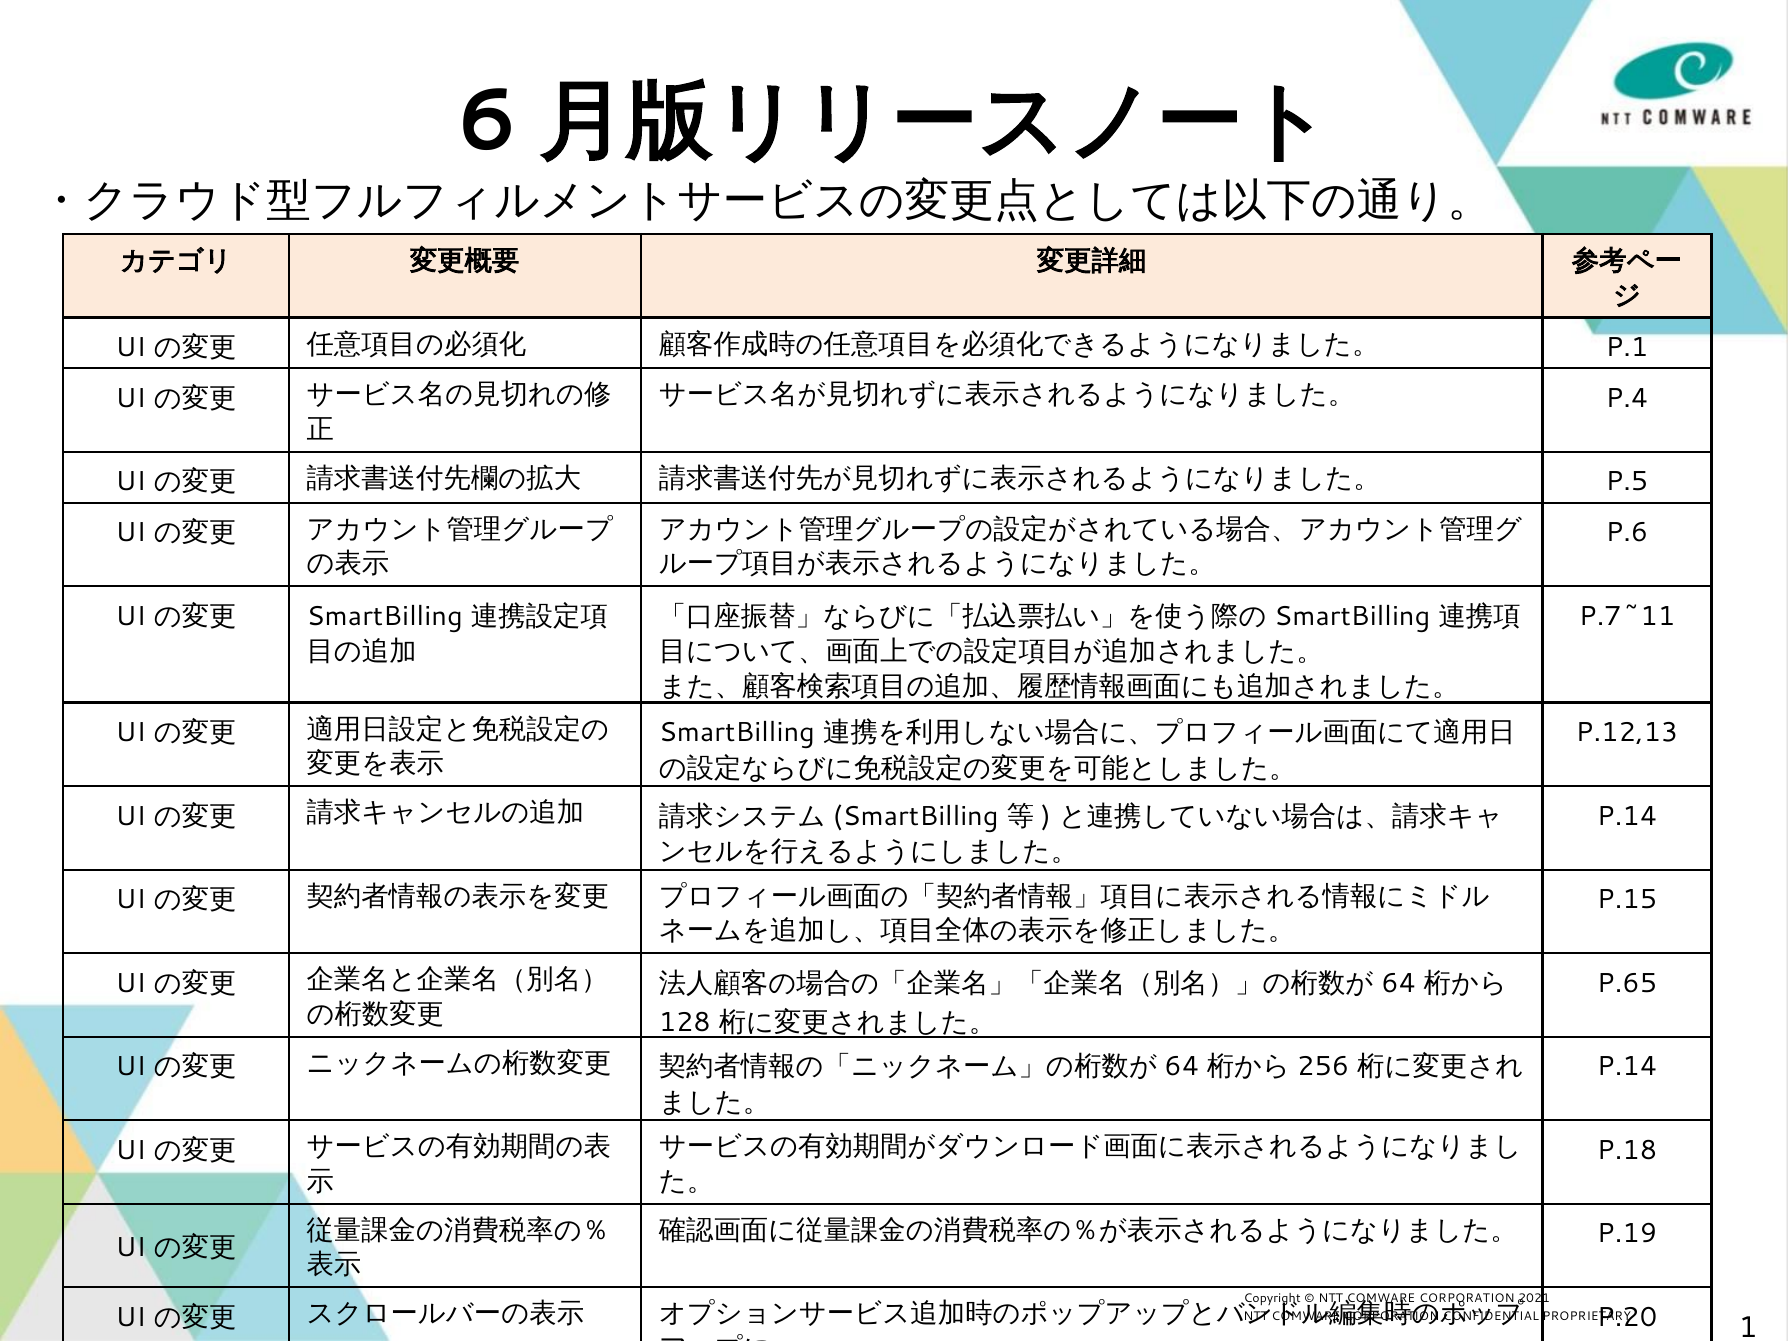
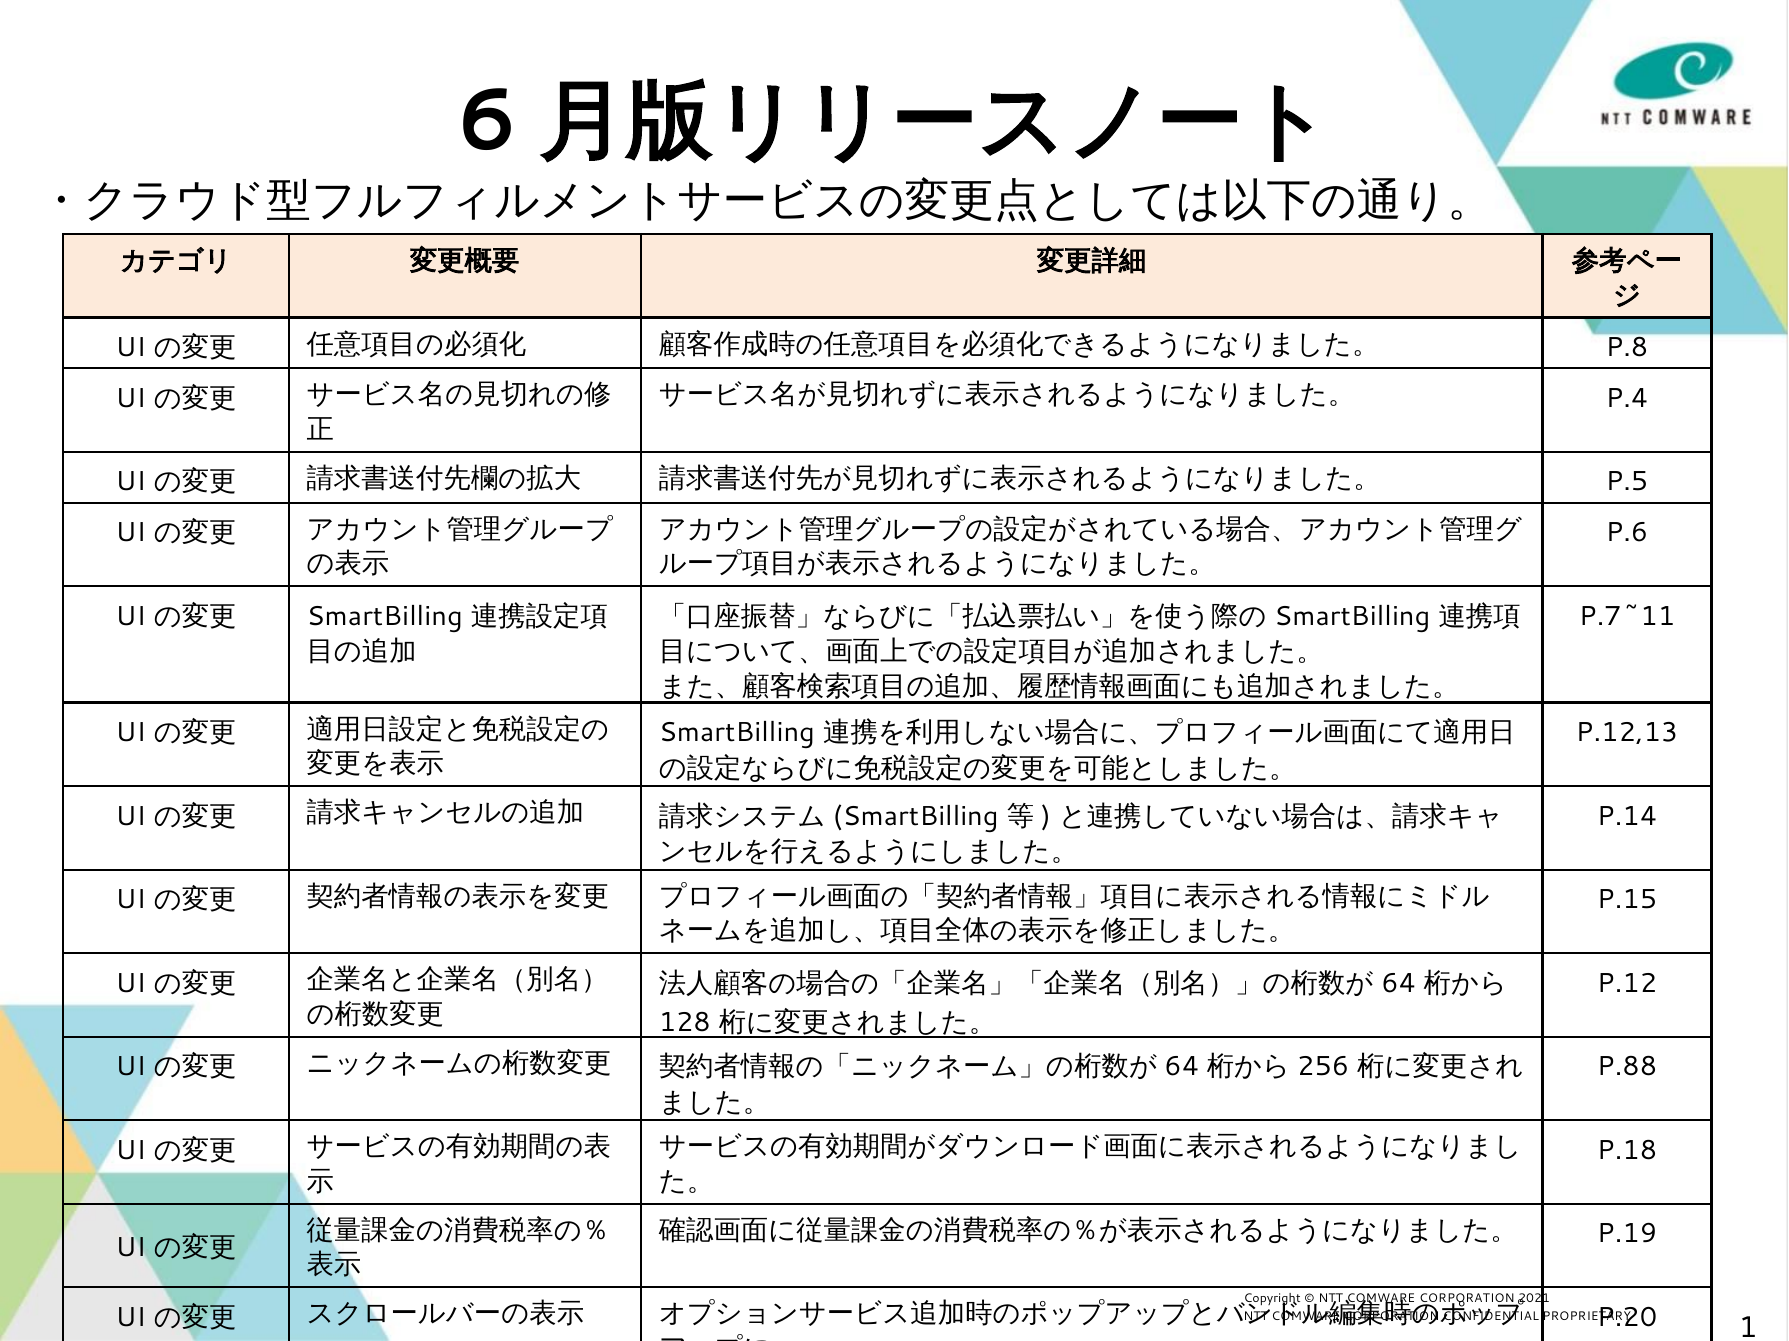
P.1: P.1 -> P.8 (1627, 348)
P.65: P.65 -> P.12 (1627, 984)
P.14: P.14 -> P.88 (1627, 1067)
